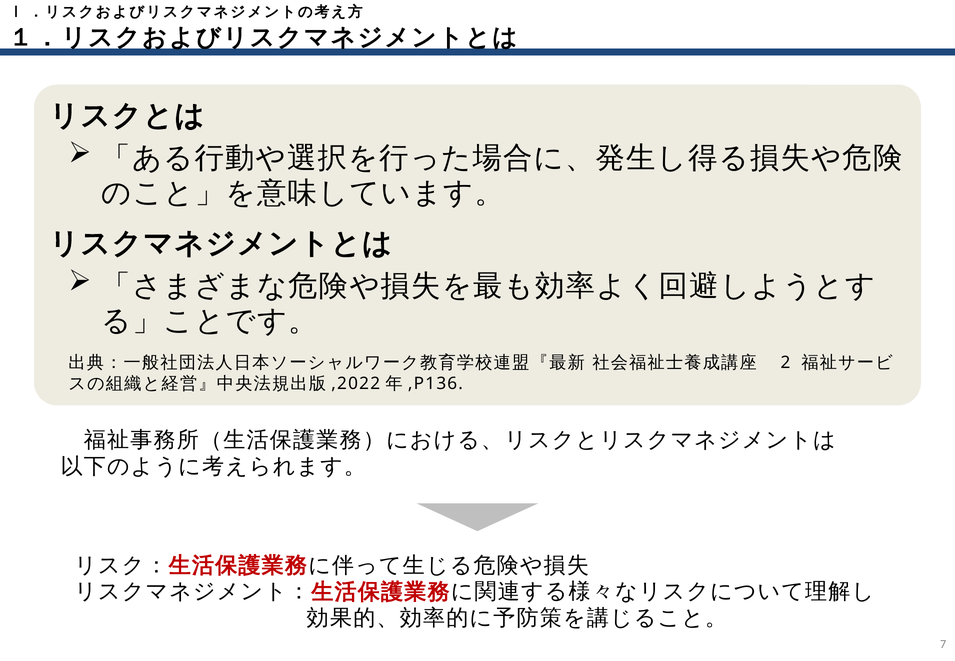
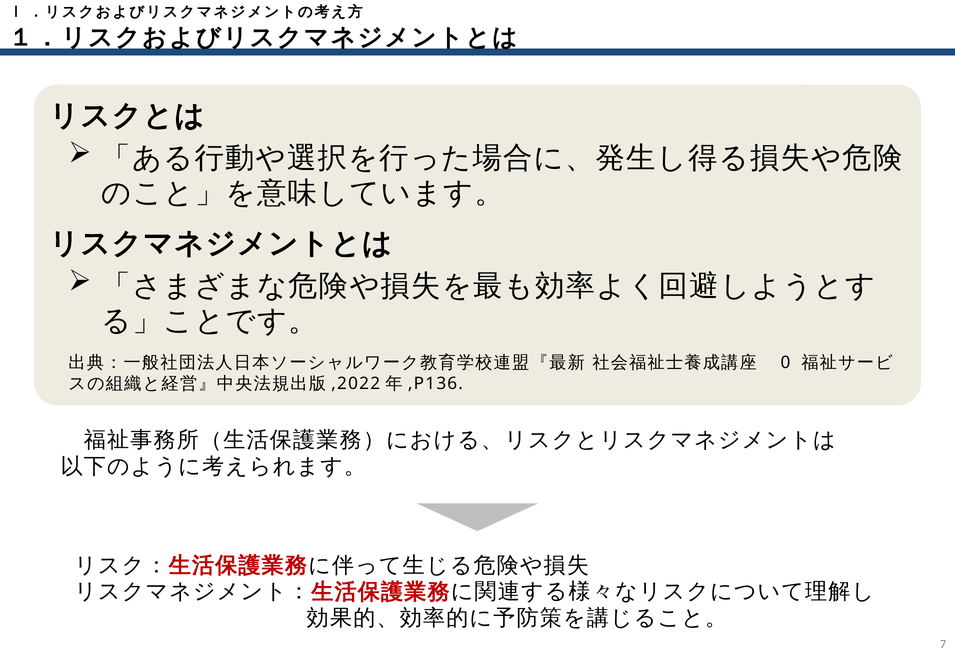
2: 2 -> 0 (786, 363)
